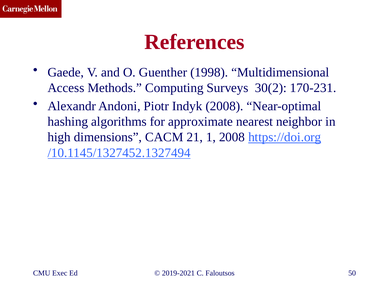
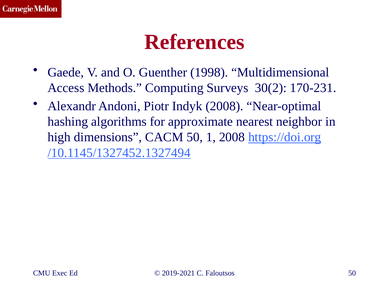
CACM 21: 21 -> 50 (195, 137)
